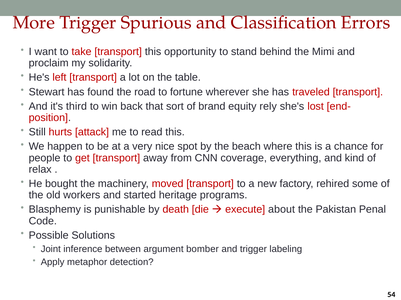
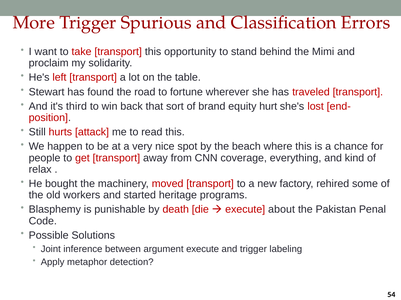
rely: rely -> hurt (268, 107)
argument bomber: bomber -> execute (203, 250)
